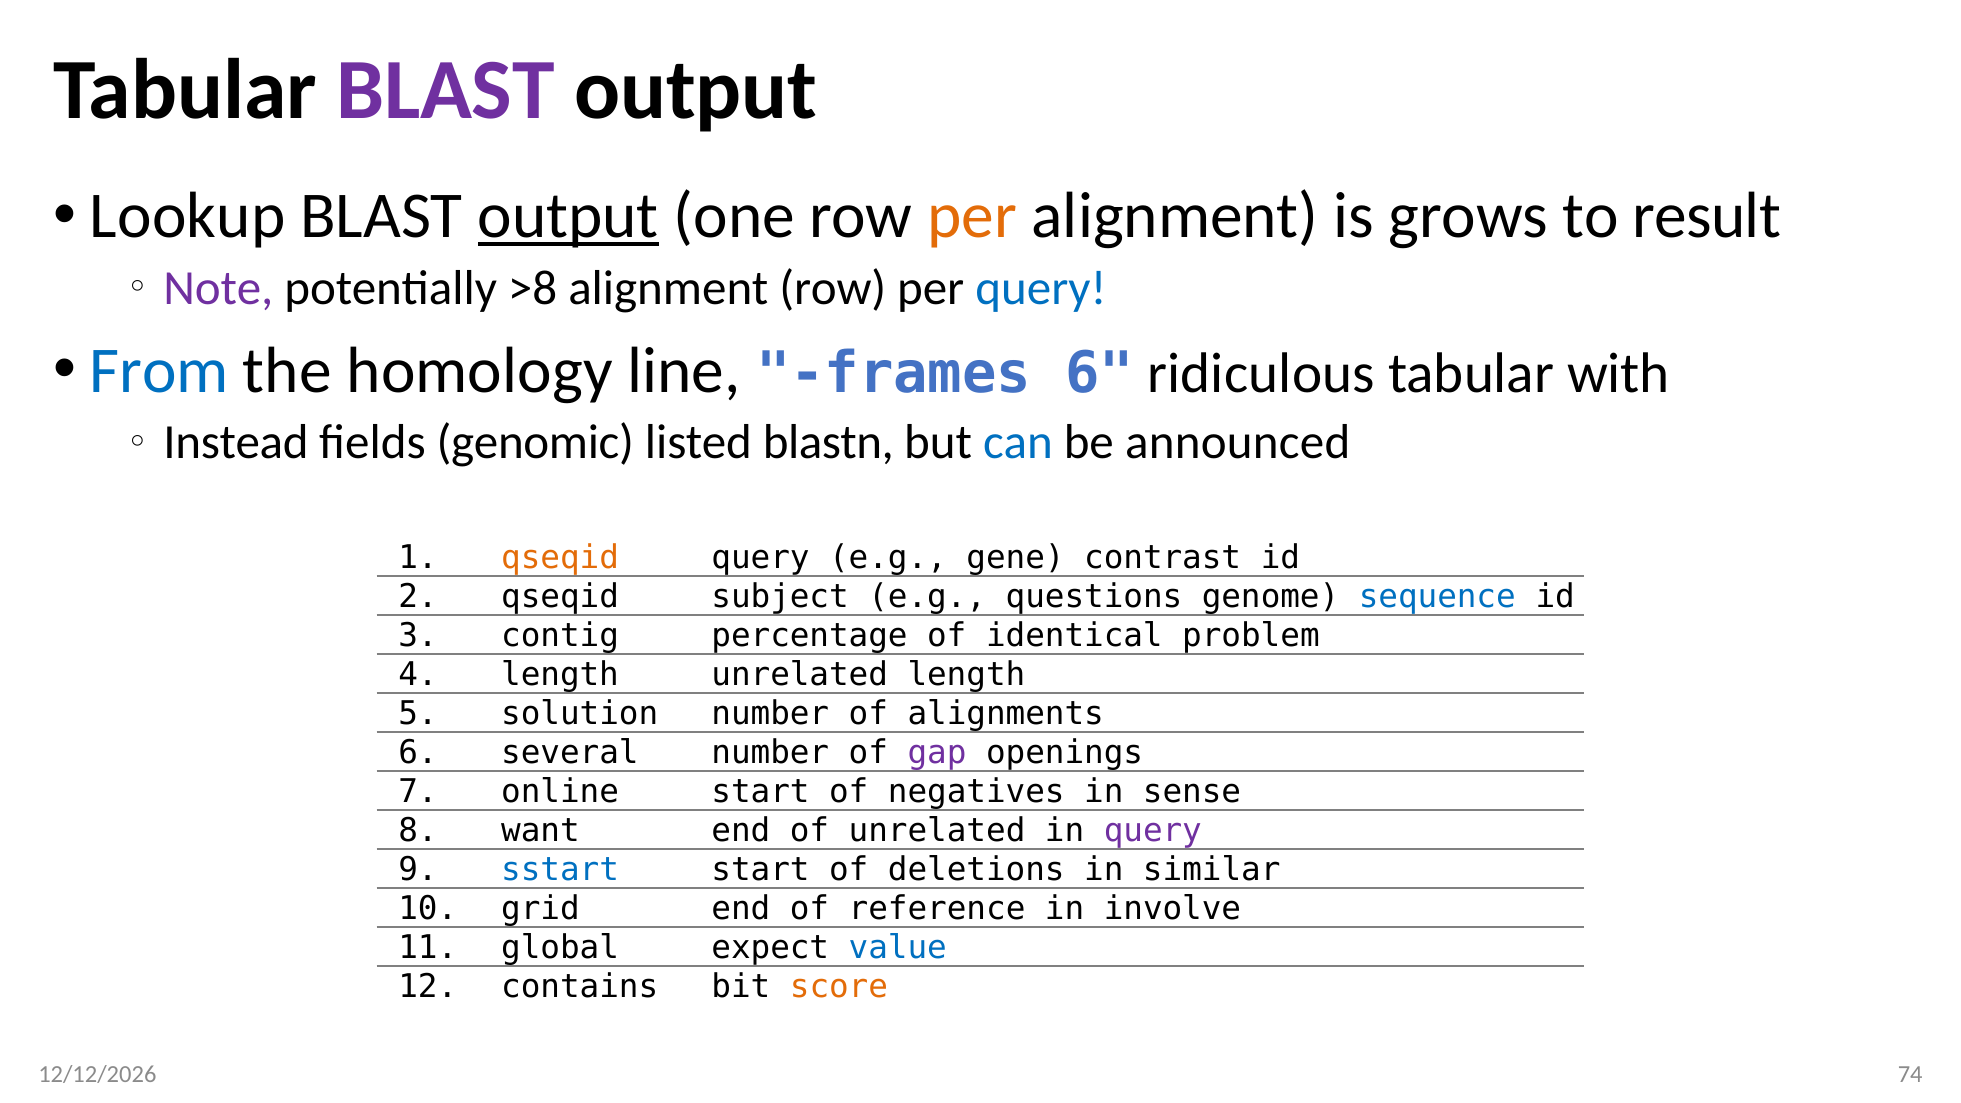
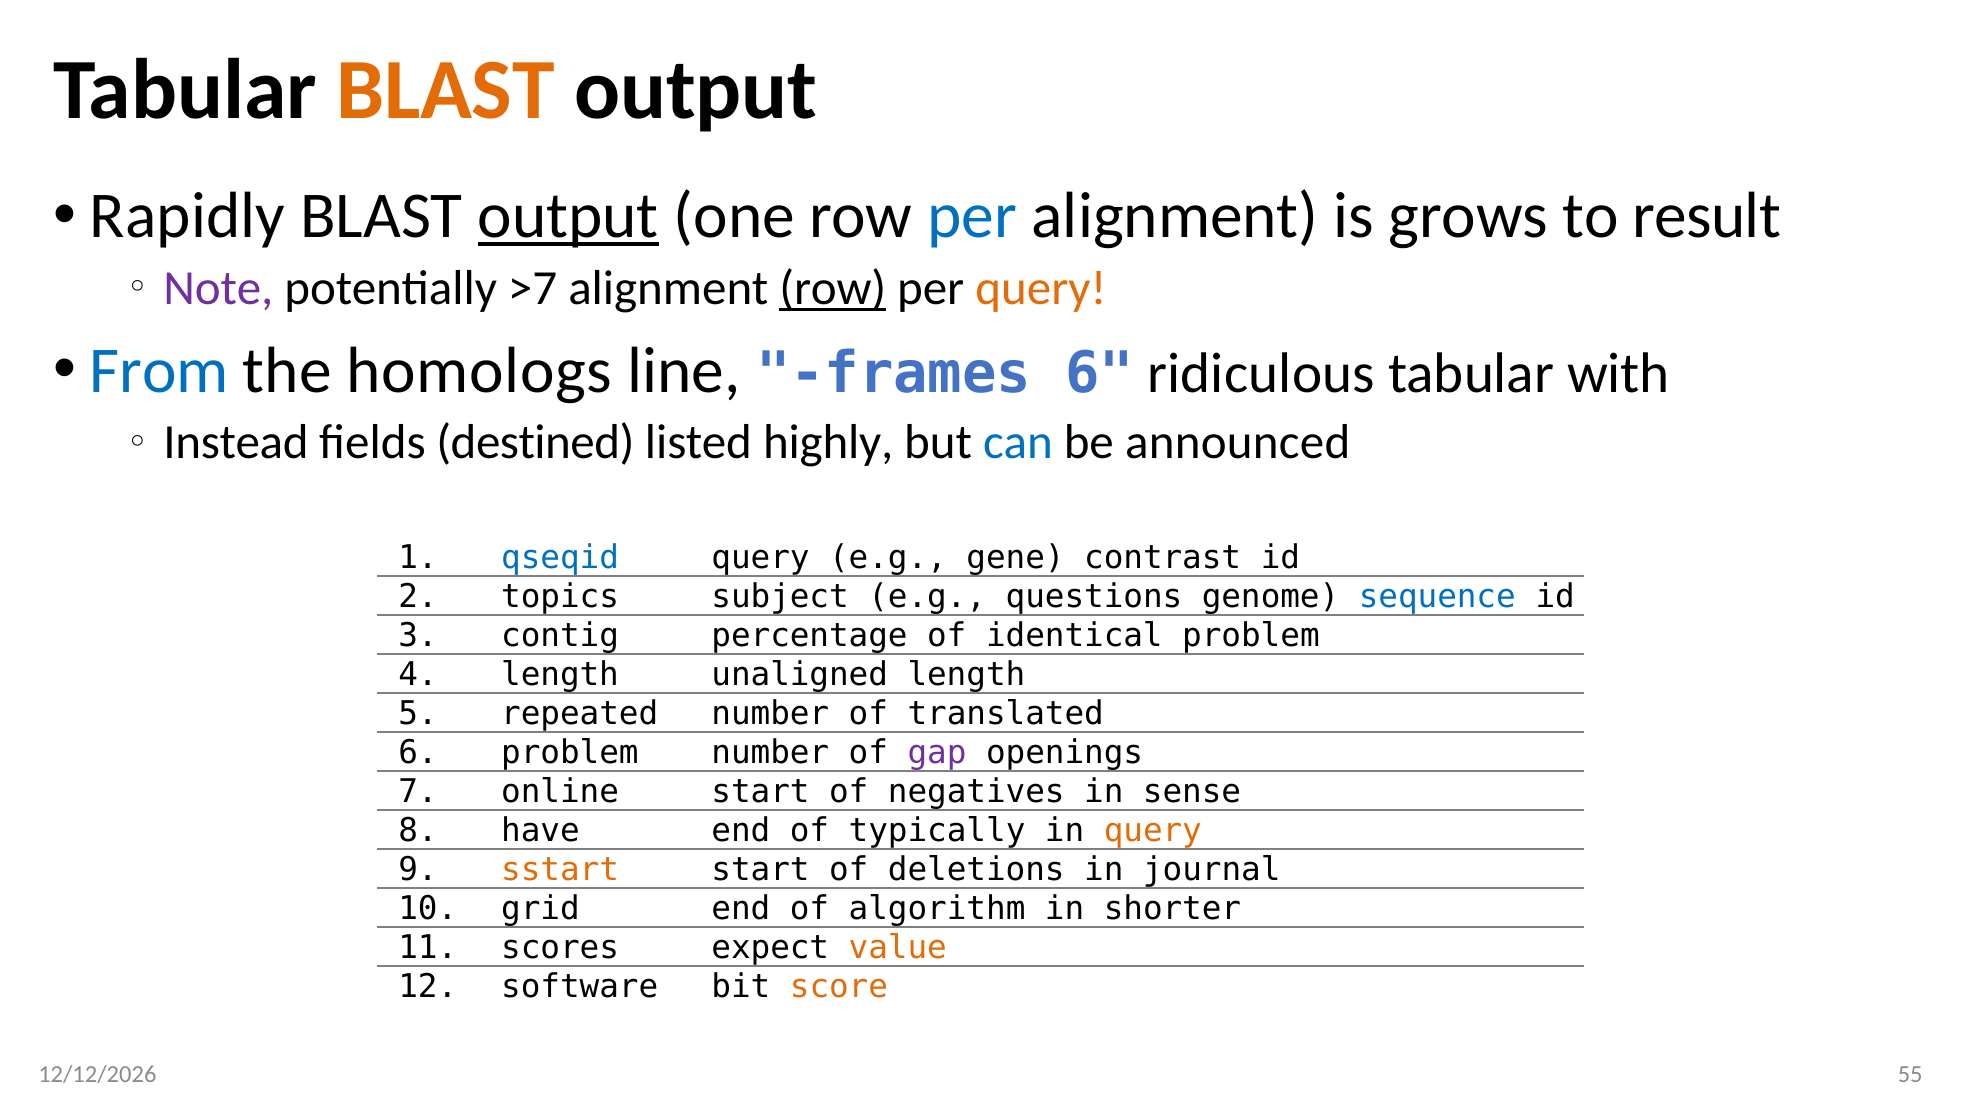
BLAST colour: purple -> orange (446, 90)
Lookup: Lookup -> Rapidly (188, 216)
per colour: orange -> blue (972, 216)
>8: >8 -> >7 (533, 288)
row underline: none -> present (833, 288)
query colour: blue -> orange (1041, 288)
homology: homology -> homologs (479, 371)
genomic: genomic -> destined (535, 443)
blastn: blastn -> highly (828, 443)
qseqid colour: orange -> blue (560, 557)
2 qseqid: qseqid -> topics (560, 597)
length unrelated: unrelated -> unaligned (800, 675)
solution: solution -> repeated (580, 714)
alignments: alignments -> translated (1006, 714)
6 several: several -> problem (570, 753)
want: want -> have (540, 831)
of unrelated: unrelated -> typically (937, 831)
query colour: purple -> orange (1153, 831)
sstart colour: blue -> orange (560, 870)
similar: similar -> journal (1212, 870)
reference: reference -> algorithm (937, 909)
involve: involve -> shorter (1172, 909)
global: global -> scores (560, 948)
value colour: blue -> orange (898, 948)
contains: contains -> software (580, 987)
74: 74 -> 55 (1910, 1074)
